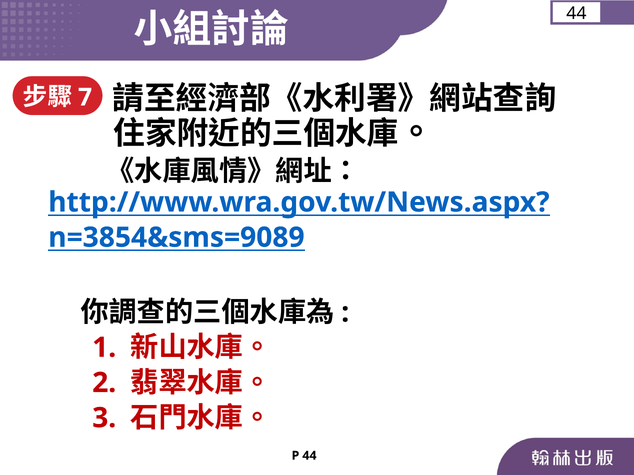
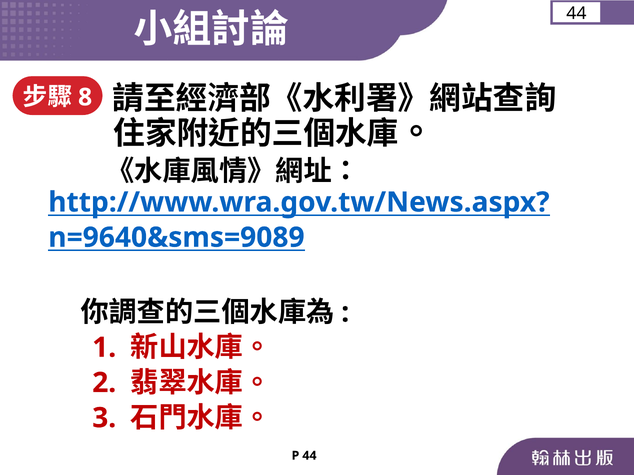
7: 7 -> 8 (85, 97)
n=3854&sms=9089: n=3854&sms=9089 -> n=9640&sms=9089 (176, 238)
